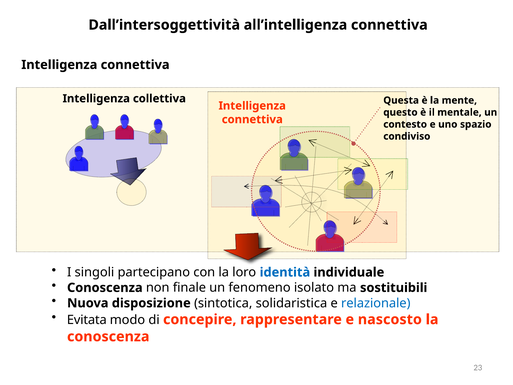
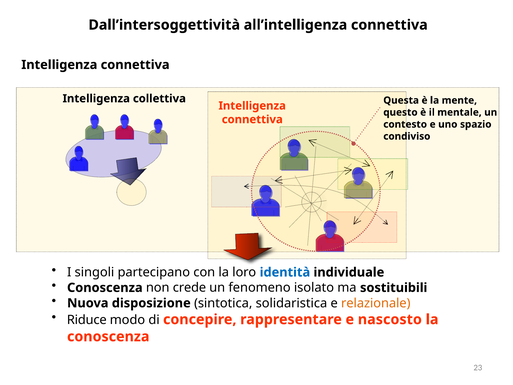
finale: finale -> crede (189, 288)
relazionale colour: blue -> orange (376, 303)
Evitata: Evitata -> Riduce (87, 320)
